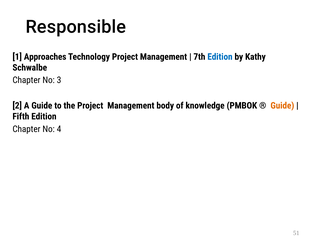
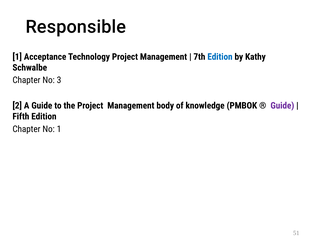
Approaches: Approaches -> Acceptance (45, 57)
Guide colour: orange -> purple (282, 105)
No 4: 4 -> 1 (59, 129)
